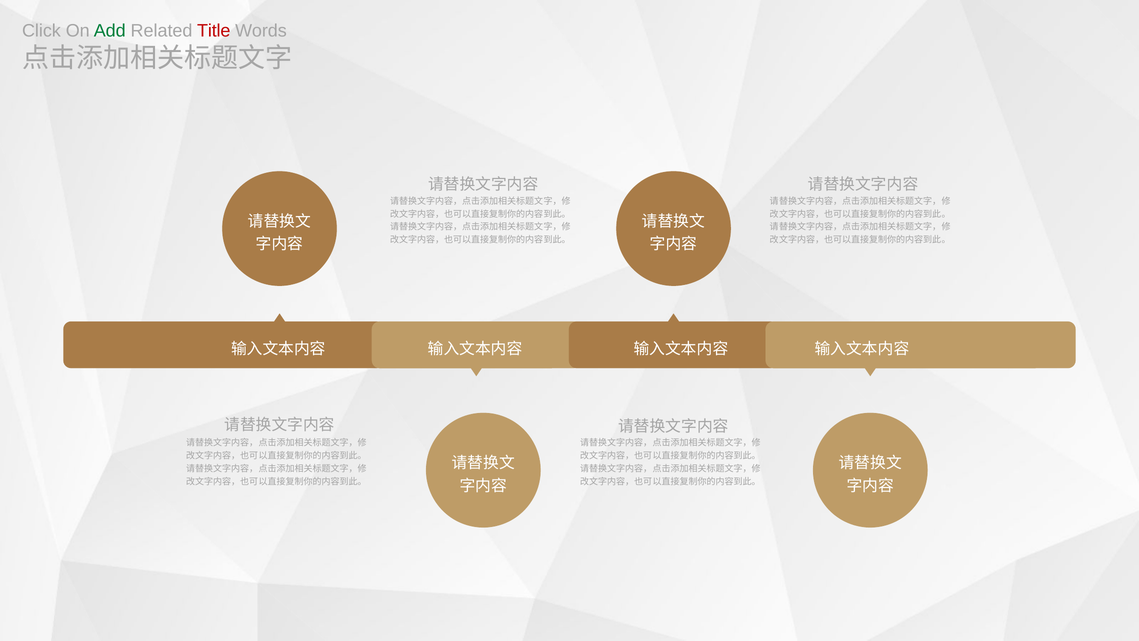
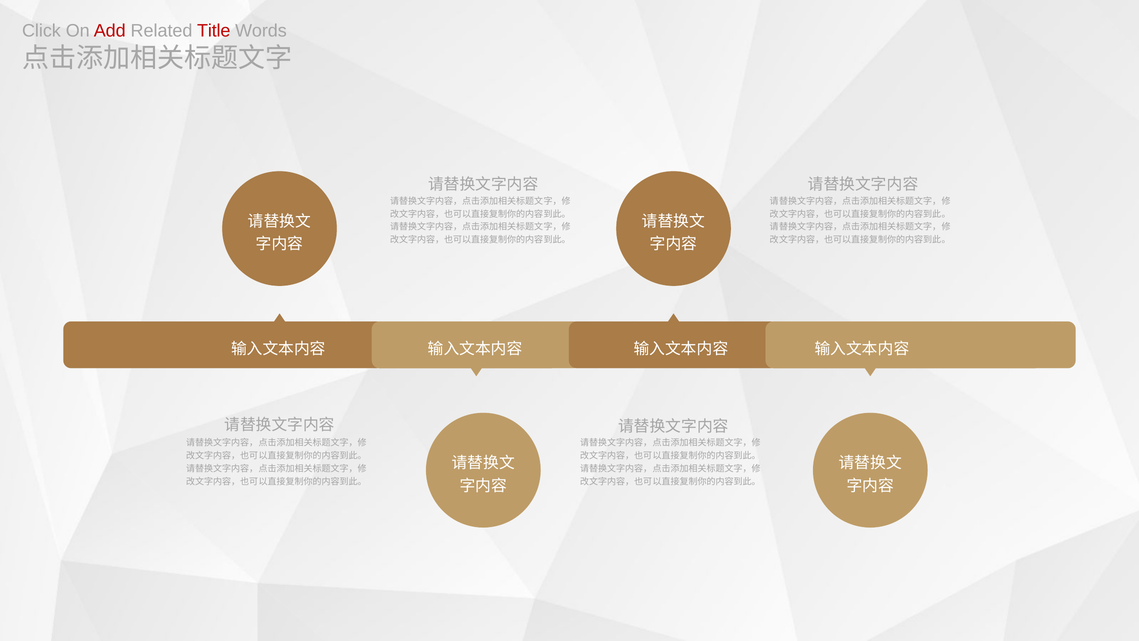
Add colour: green -> red (110, 31)
